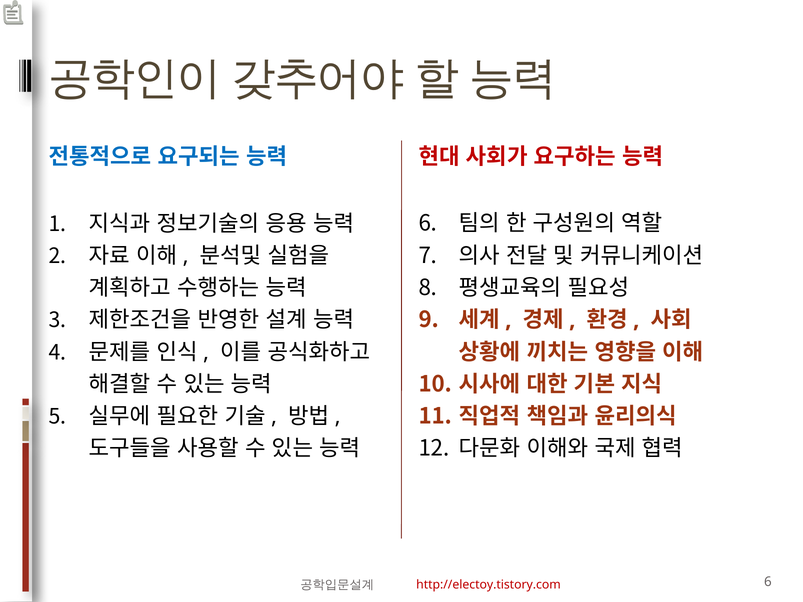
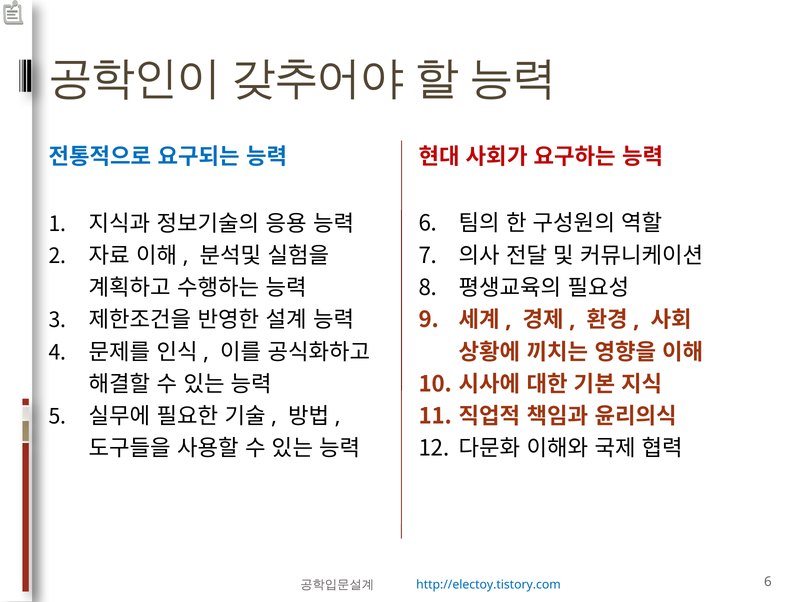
http://electoy.tistory.com colour: red -> blue (488, 585)
